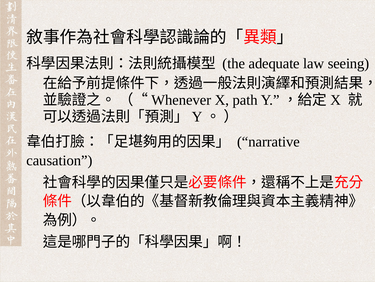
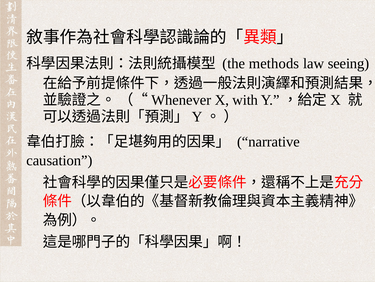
adequate: adequate -> methods (274, 63)
path: path -> with (245, 100)
